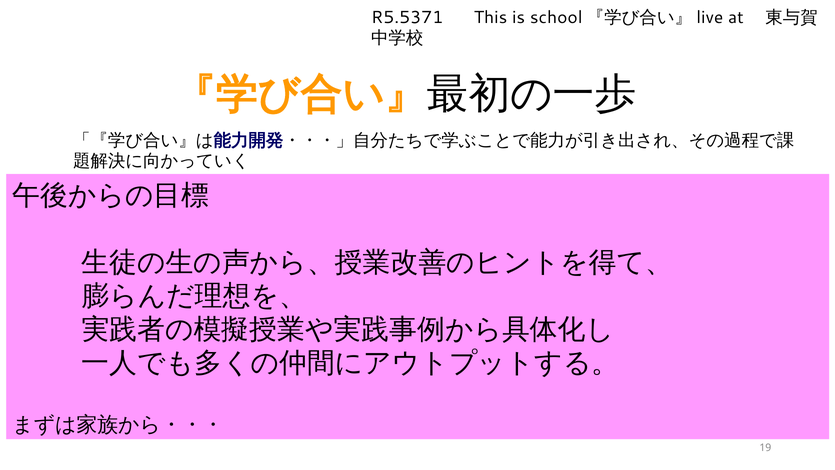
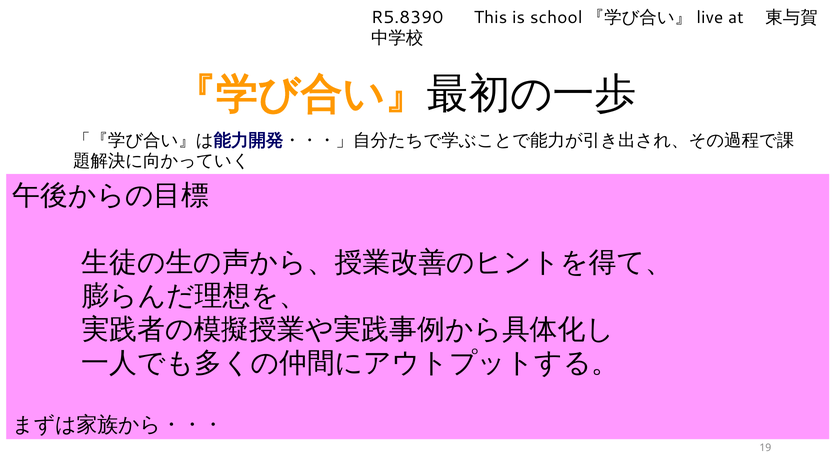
R5.5371: R5.5371 -> R5.8390 (407, 17)
